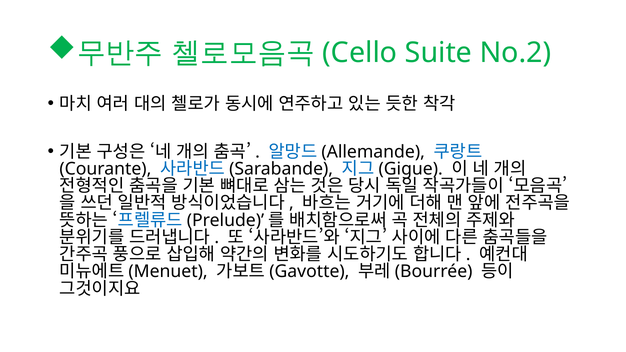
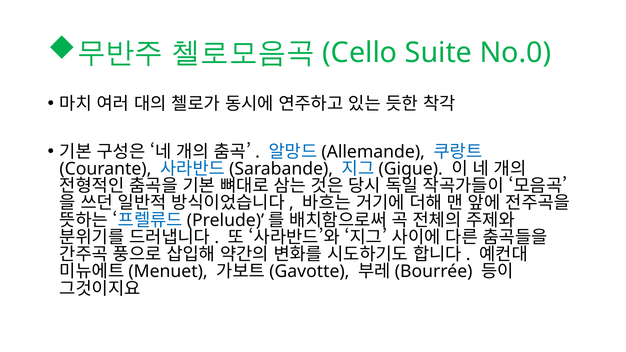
No.2: No.2 -> No.0 (516, 53)
